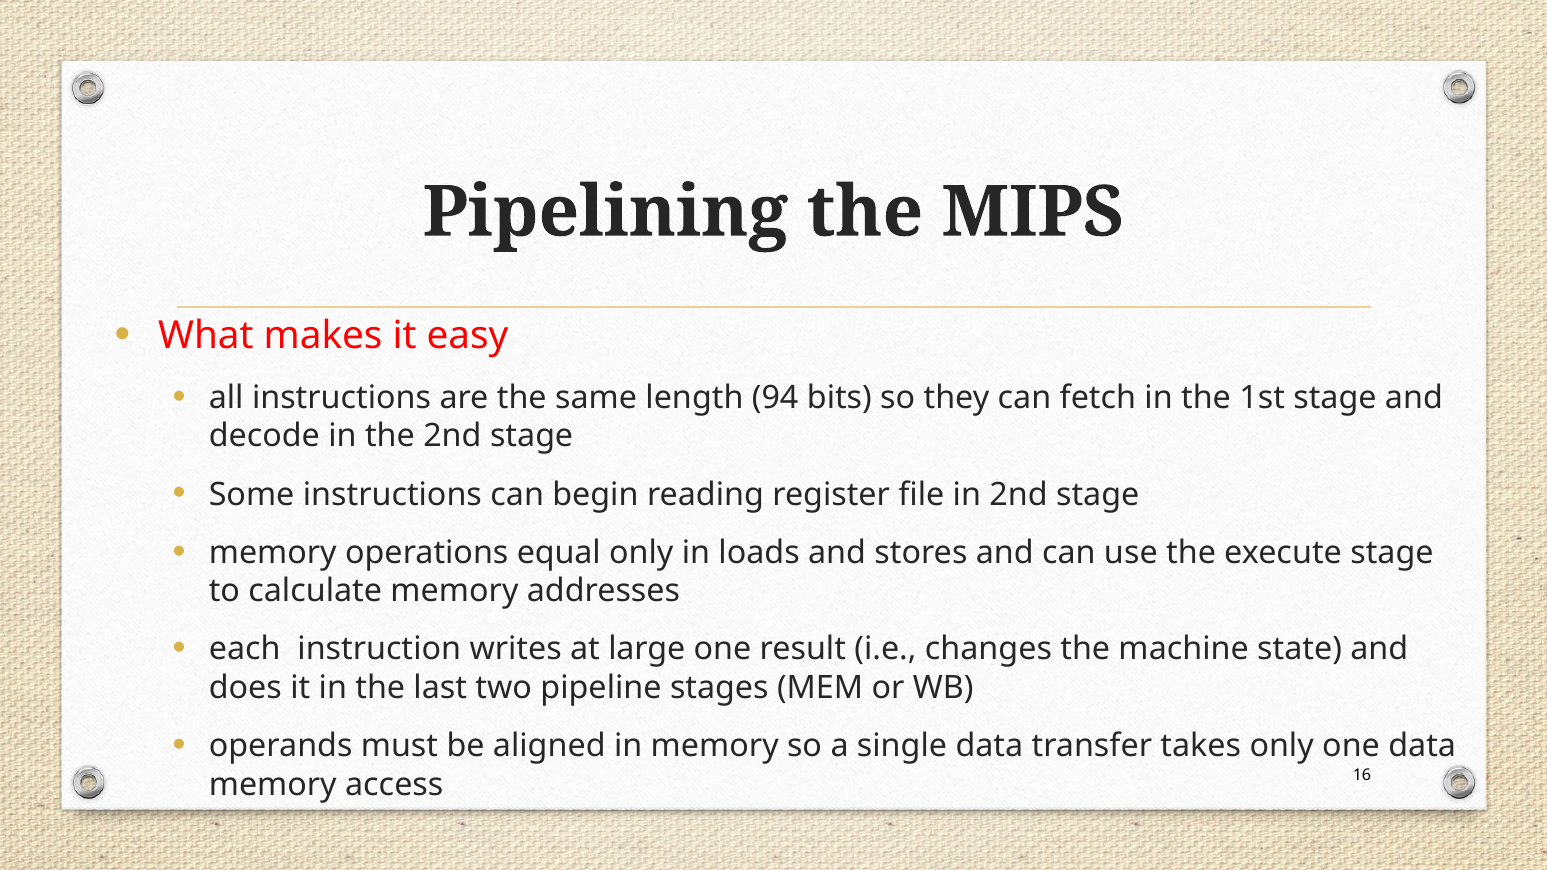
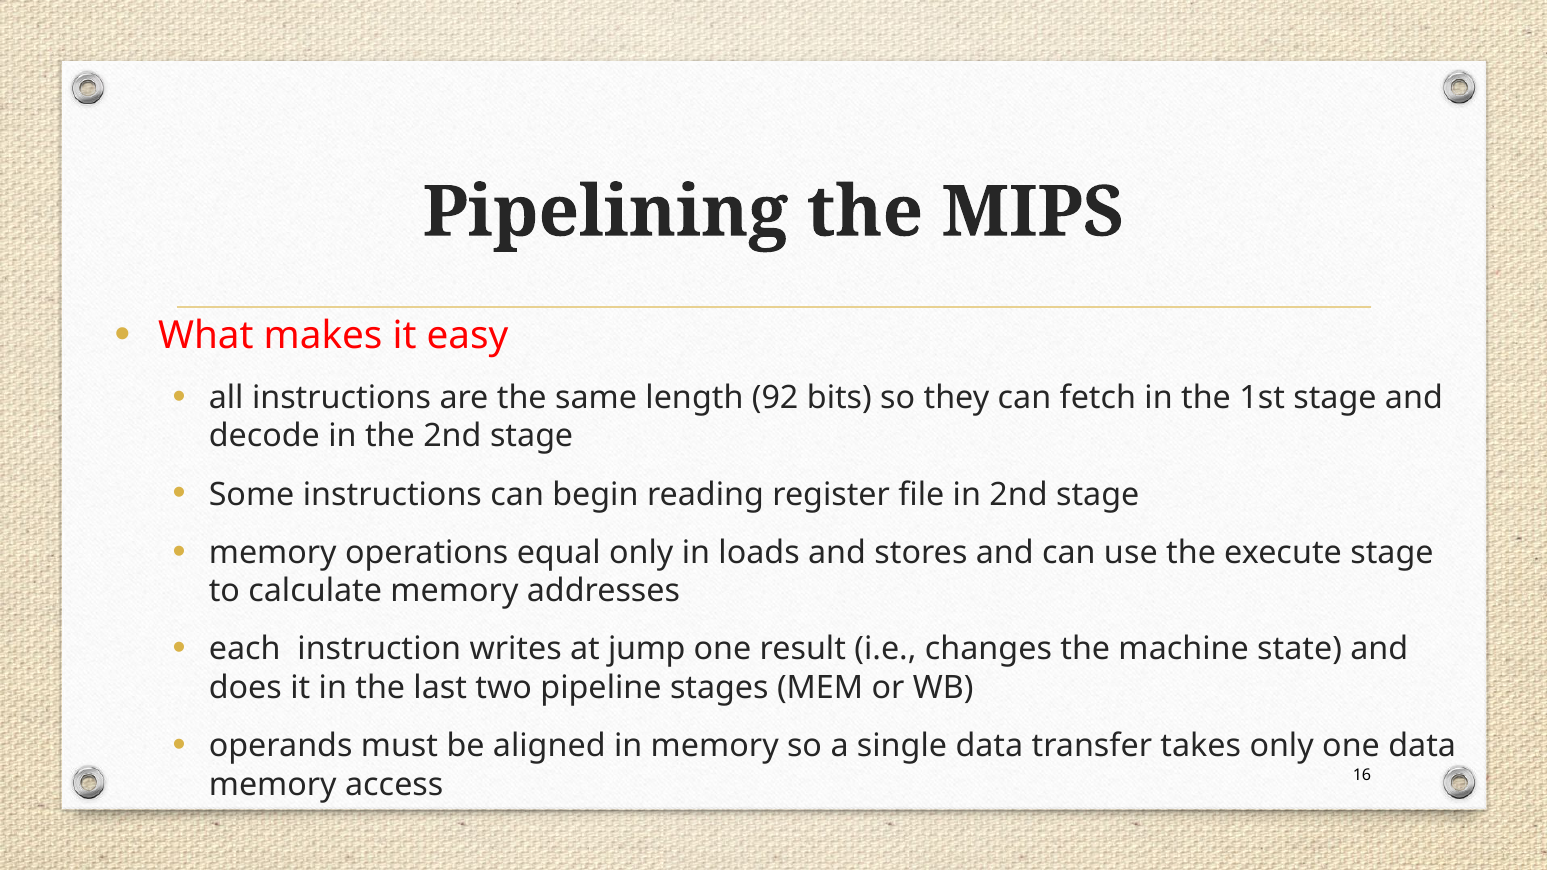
94: 94 -> 92 (775, 398)
large: large -> jump (647, 649)
